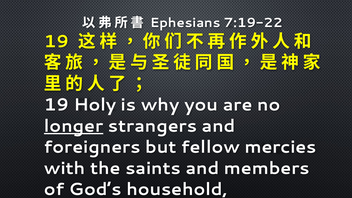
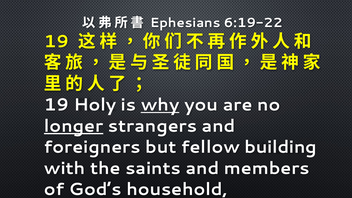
7:19-22: 7:19-22 -> 6:19-22 (253, 23)
why underline: none -> present (160, 105)
mercies: mercies -> building (281, 147)
